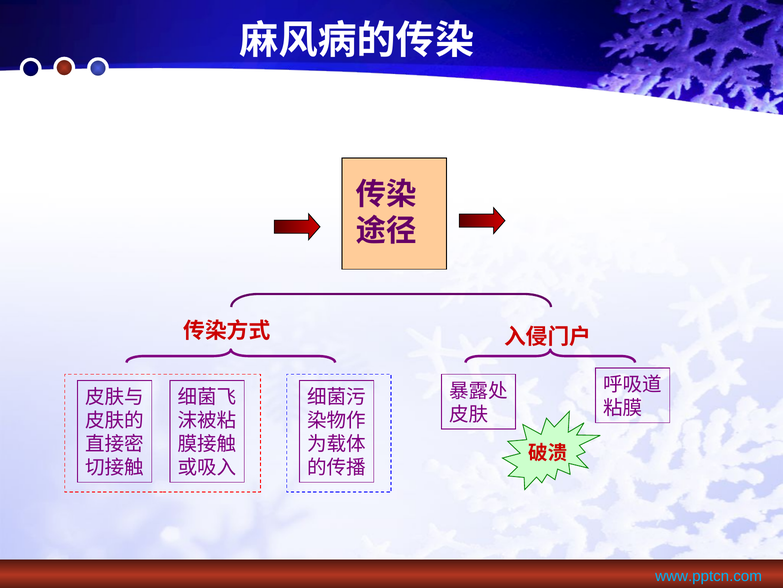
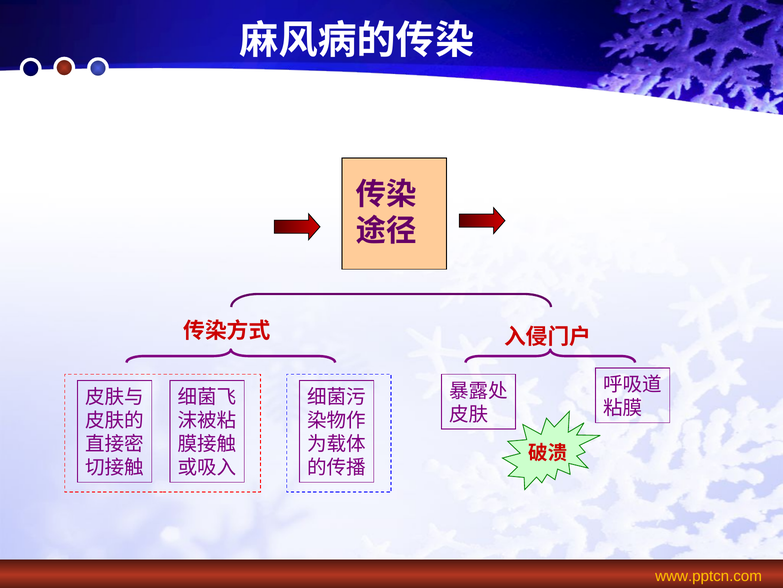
www.pptcn.com colour: light blue -> yellow (709, 575)
